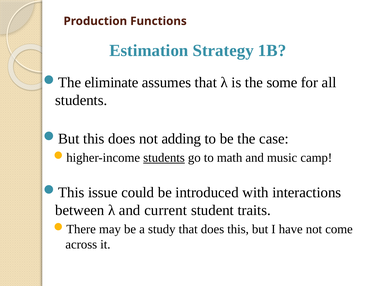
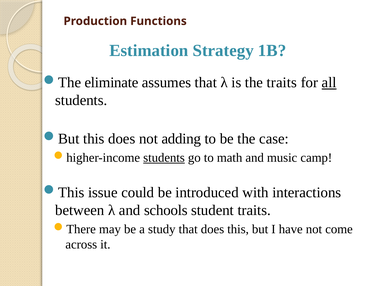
the some: some -> traits (282, 83)
all underline: none -> present (329, 83)
current: current -> schools (166, 210)
